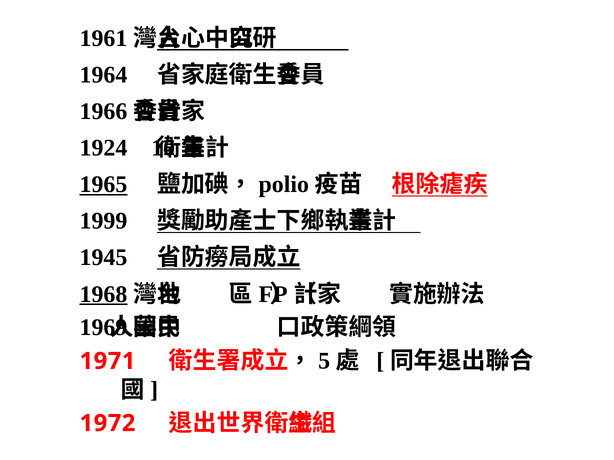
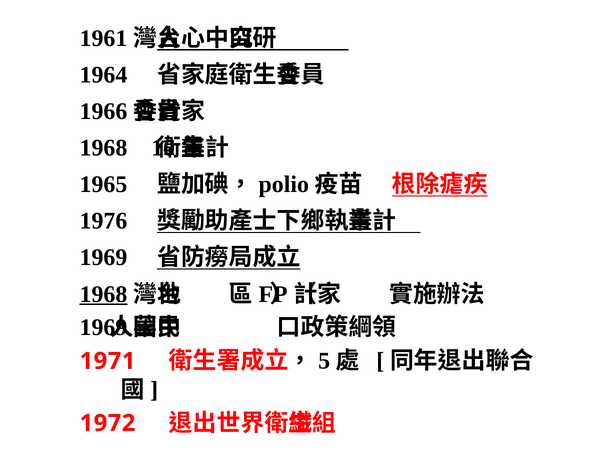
1924: 1924 -> 1968 (103, 148)
1965 underline: present -> none (103, 185)
1999: 1999 -> 1976 (103, 221)
1945: 1945 -> 1969 (103, 258)
